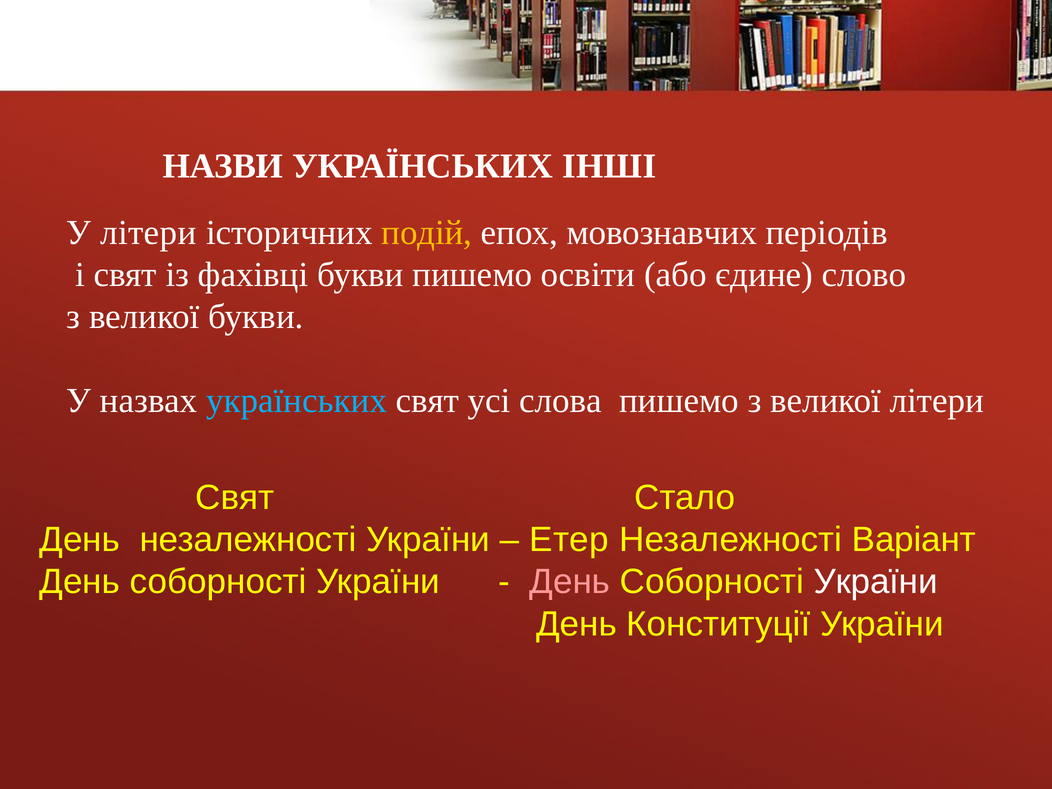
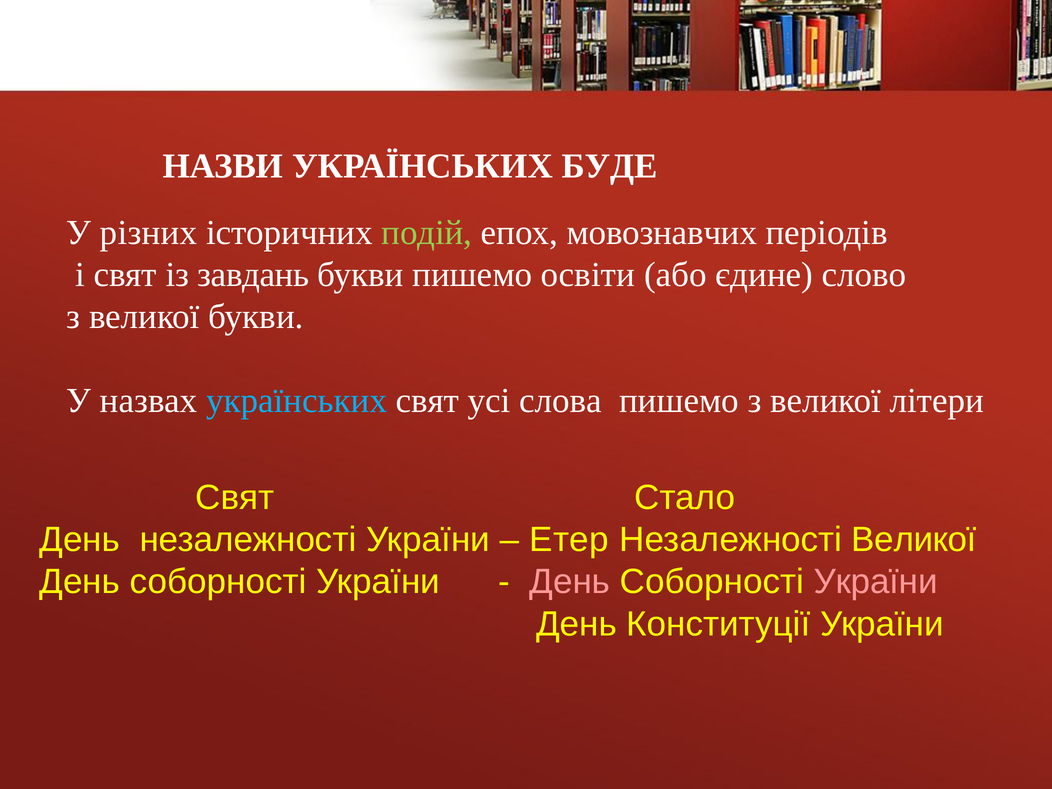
ІНШІ: ІНШІ -> БУДЕ (610, 166)
У літери: літери -> різних (149, 233)
подій colour: yellow -> light green (427, 233)
фахівці: фахівці -> завдань (253, 275)
Незалежності Варіант: Варіант -> Великої (914, 540)
України colour: white -> pink (876, 582)
